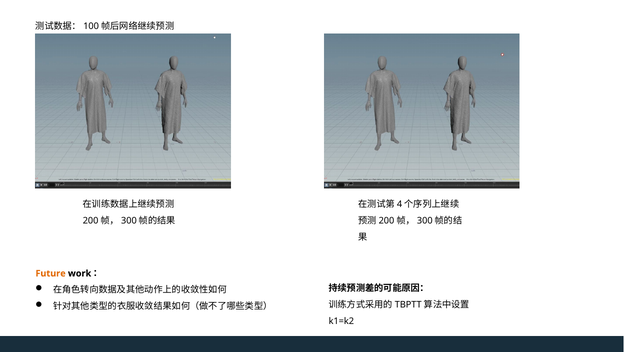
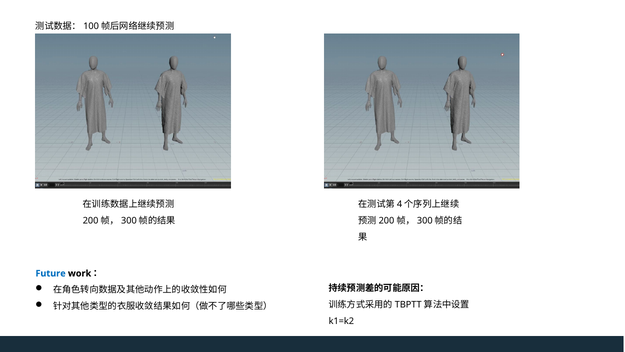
Future colour: orange -> blue (51, 273)
